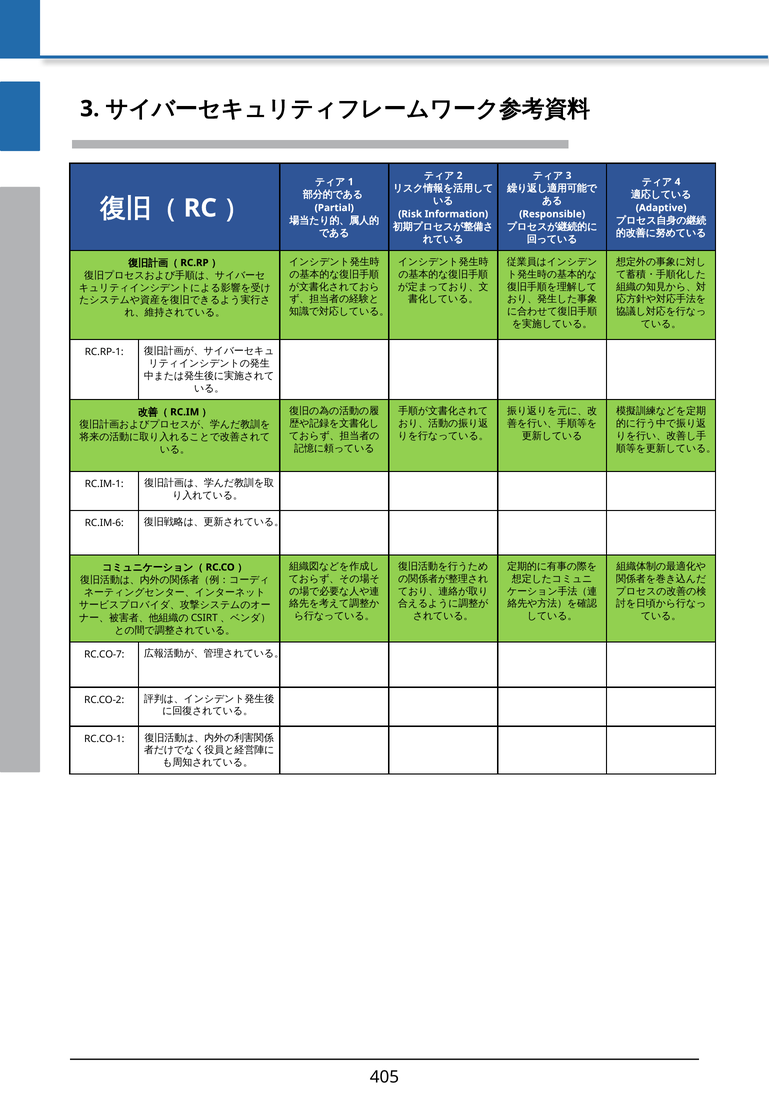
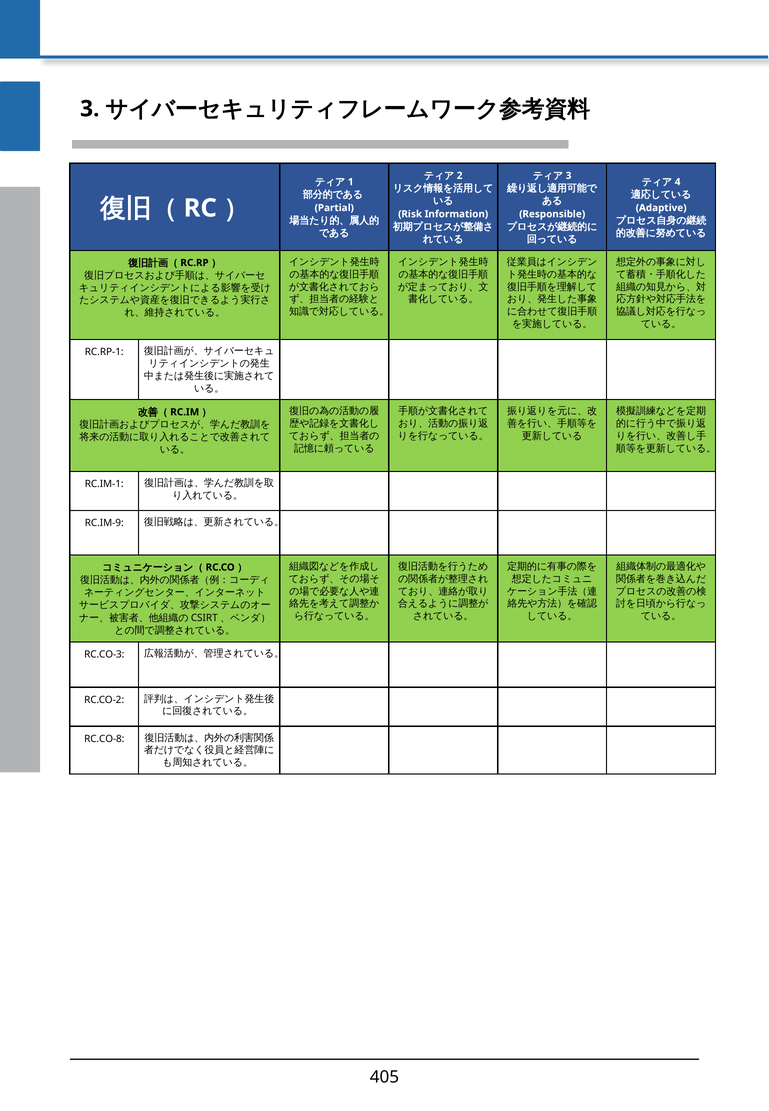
RC.IM-6: RC.IM-6 -> RC.IM-9 (104, 523)
RC.CO-7: RC.CO-7 -> RC.CO-3 (104, 654)
RC.CO-1: RC.CO-1 -> RC.CO-8 (104, 739)
